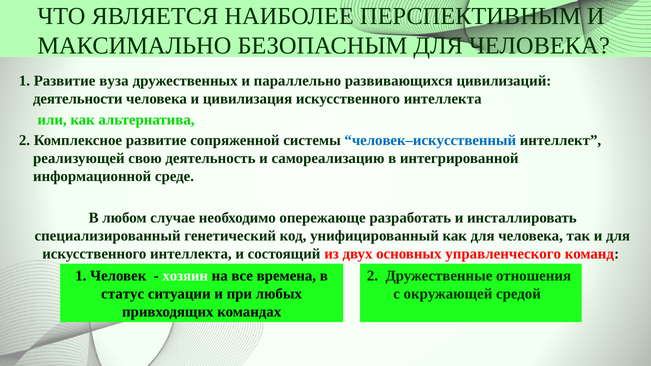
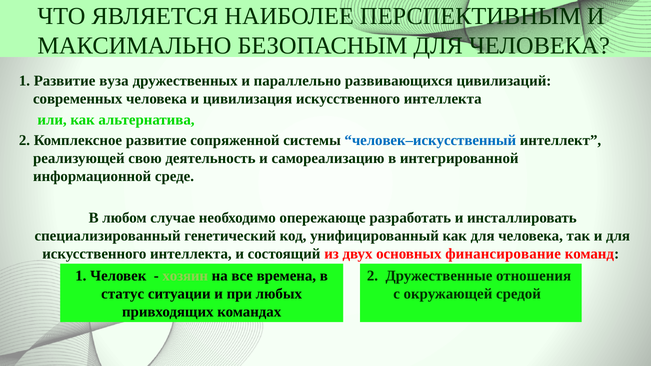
деятельности: деятельности -> современных (78, 99)
управленческого: управленческого -> финансирование (503, 254)
хозяин colour: white -> light green (185, 276)
